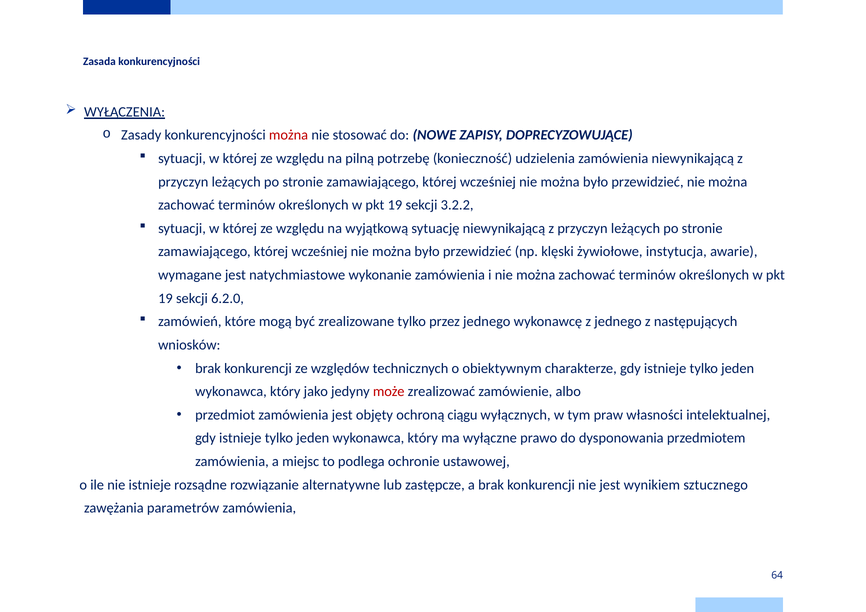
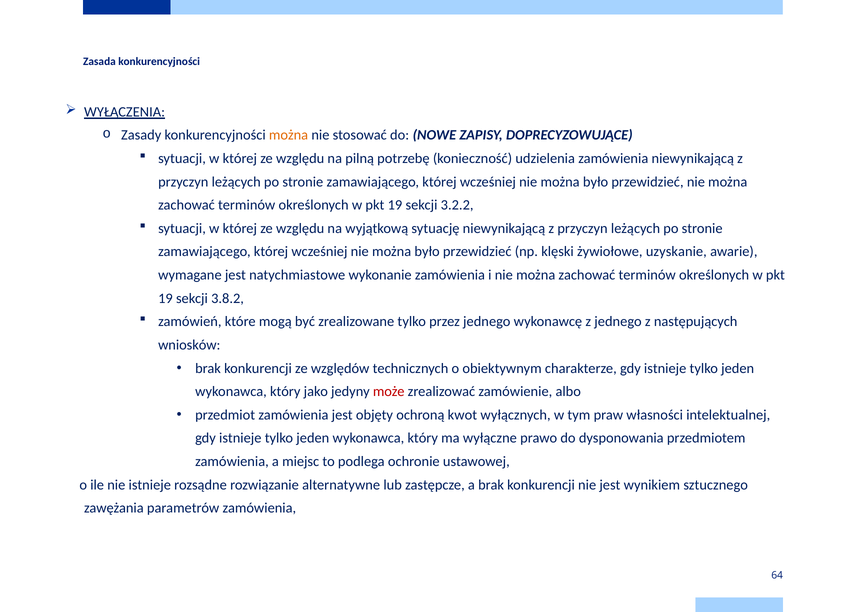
można colour: red -> orange (289, 135)
instytucja: instytucja -> uzyskanie (676, 252)
6.2.0: 6.2.0 -> 3.8.2 (228, 299)
ciągu: ciągu -> kwot (462, 415)
